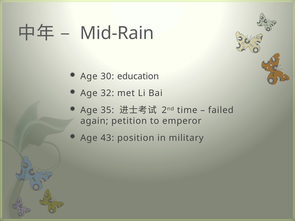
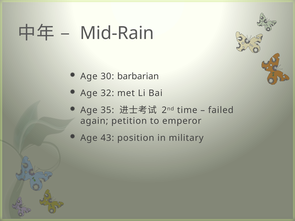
education: education -> barbarian (138, 76)
